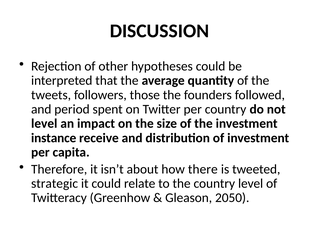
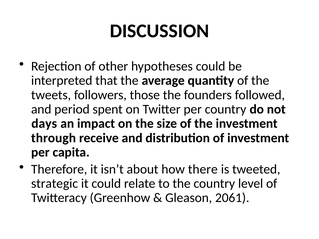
level: level -> days (44, 124)
instance: instance -> through (54, 138)
2050: 2050 -> 2061 (232, 198)
